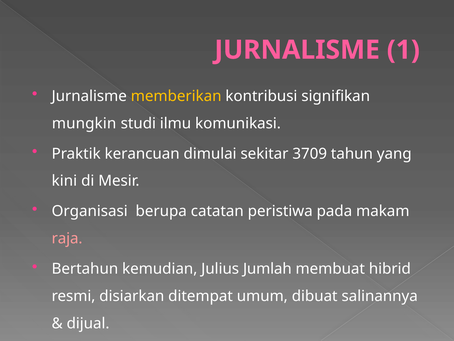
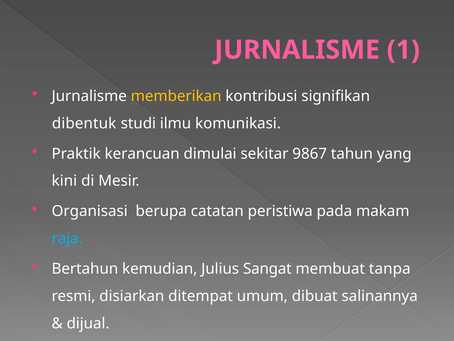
mungkin: mungkin -> dibentuk (84, 123)
3709: 3709 -> 9867 (310, 153)
raja colour: pink -> light blue (67, 238)
Jumlah: Jumlah -> Sangat (267, 268)
hibrid: hibrid -> tanpa (390, 268)
